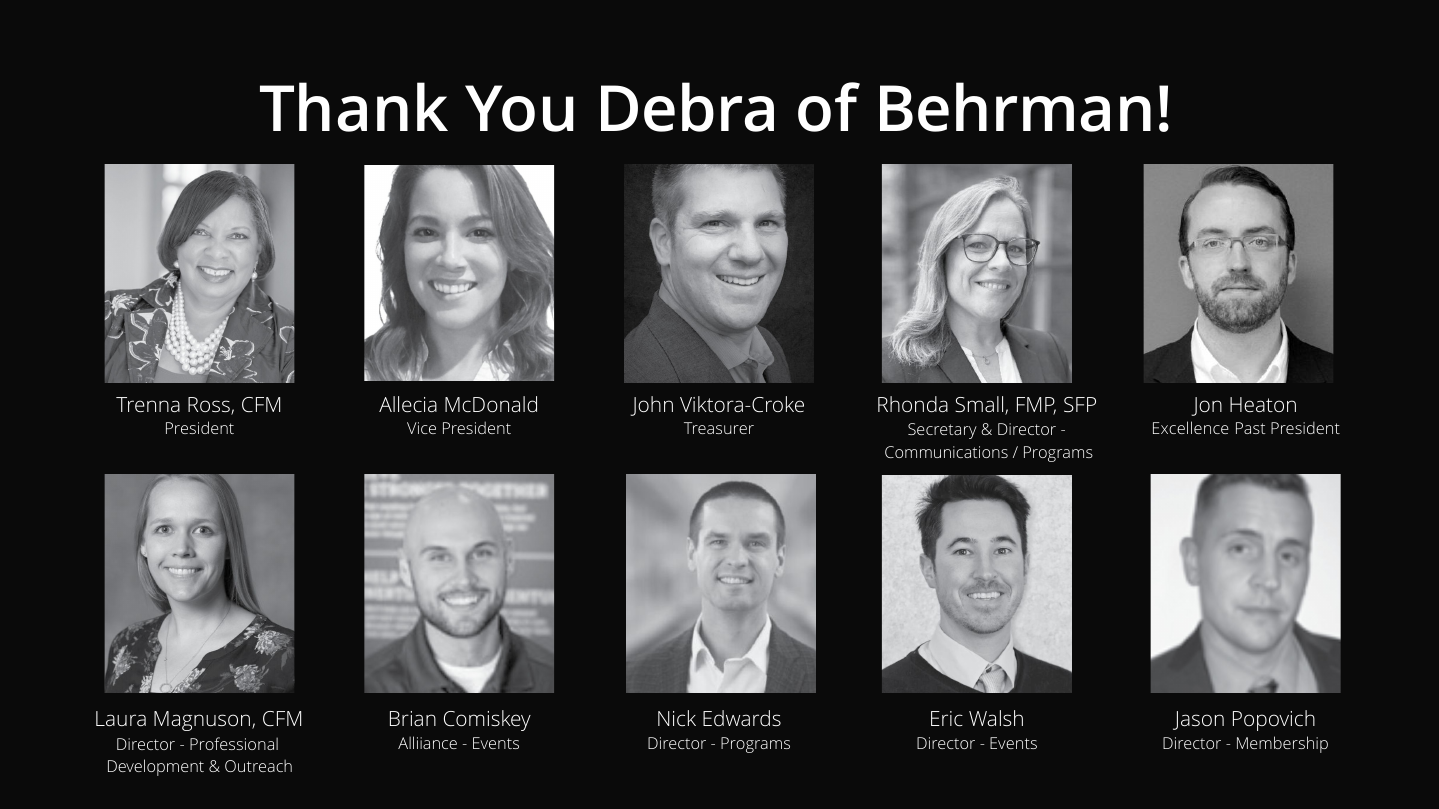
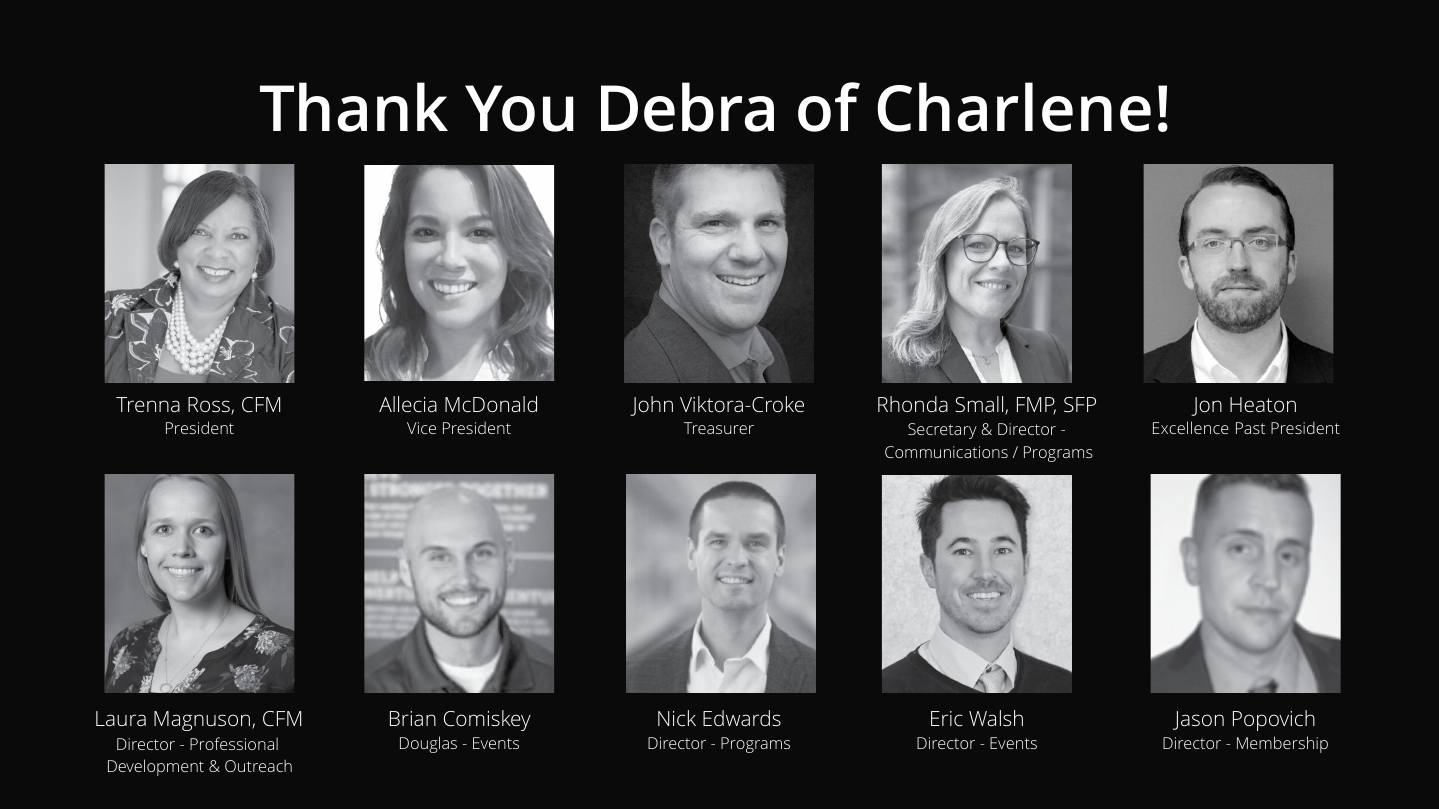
Behrman: Behrman -> Charlene (1023, 110)
Alliiance: Alliiance -> Douglas (428, 744)
